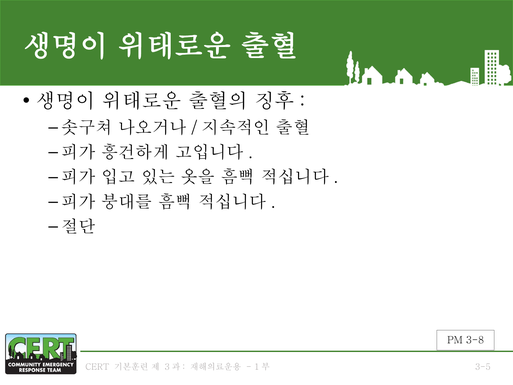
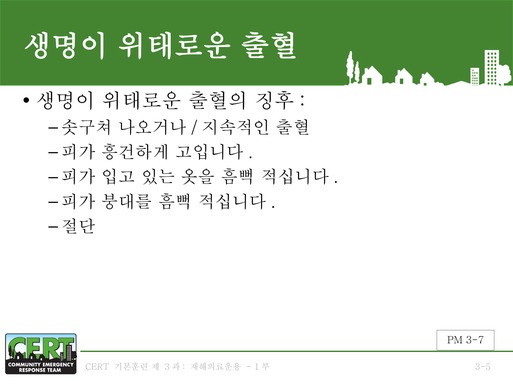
3-8: 3-8 -> 3-7 (475, 340)
